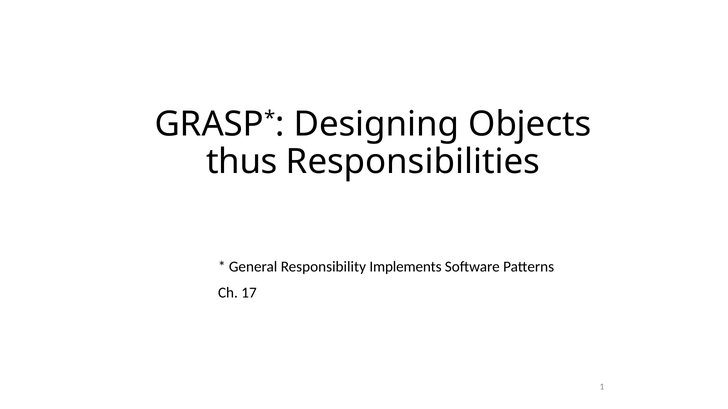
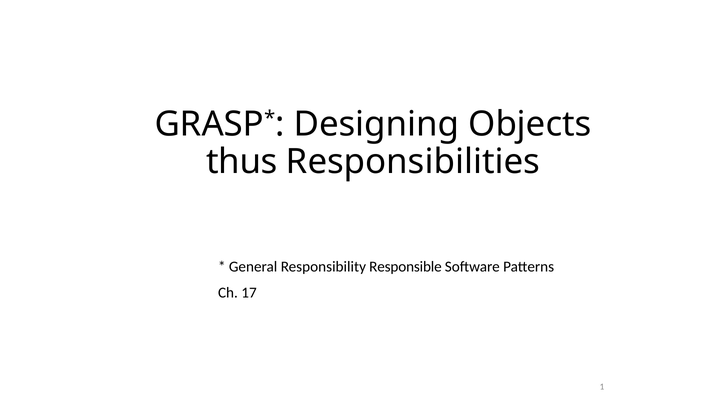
Implements: Implements -> Responsible (405, 267)
